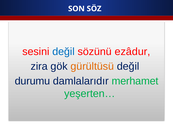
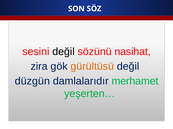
değil colour: blue -> black (64, 52)
ezâdur: ezâdur -> nasihat (133, 52)
durumu: durumu -> düzgün (32, 81)
